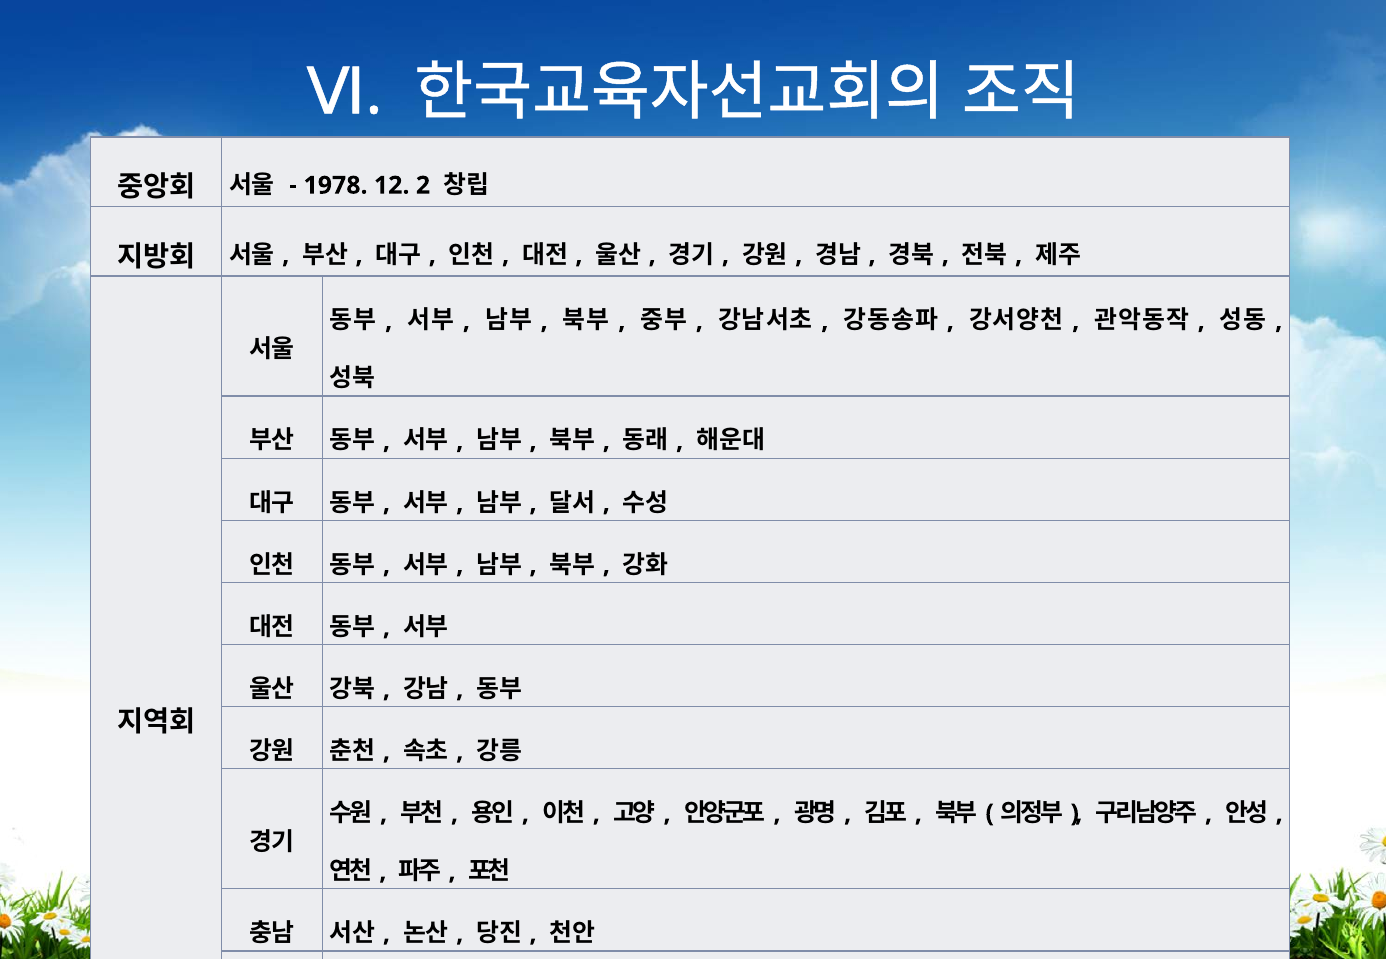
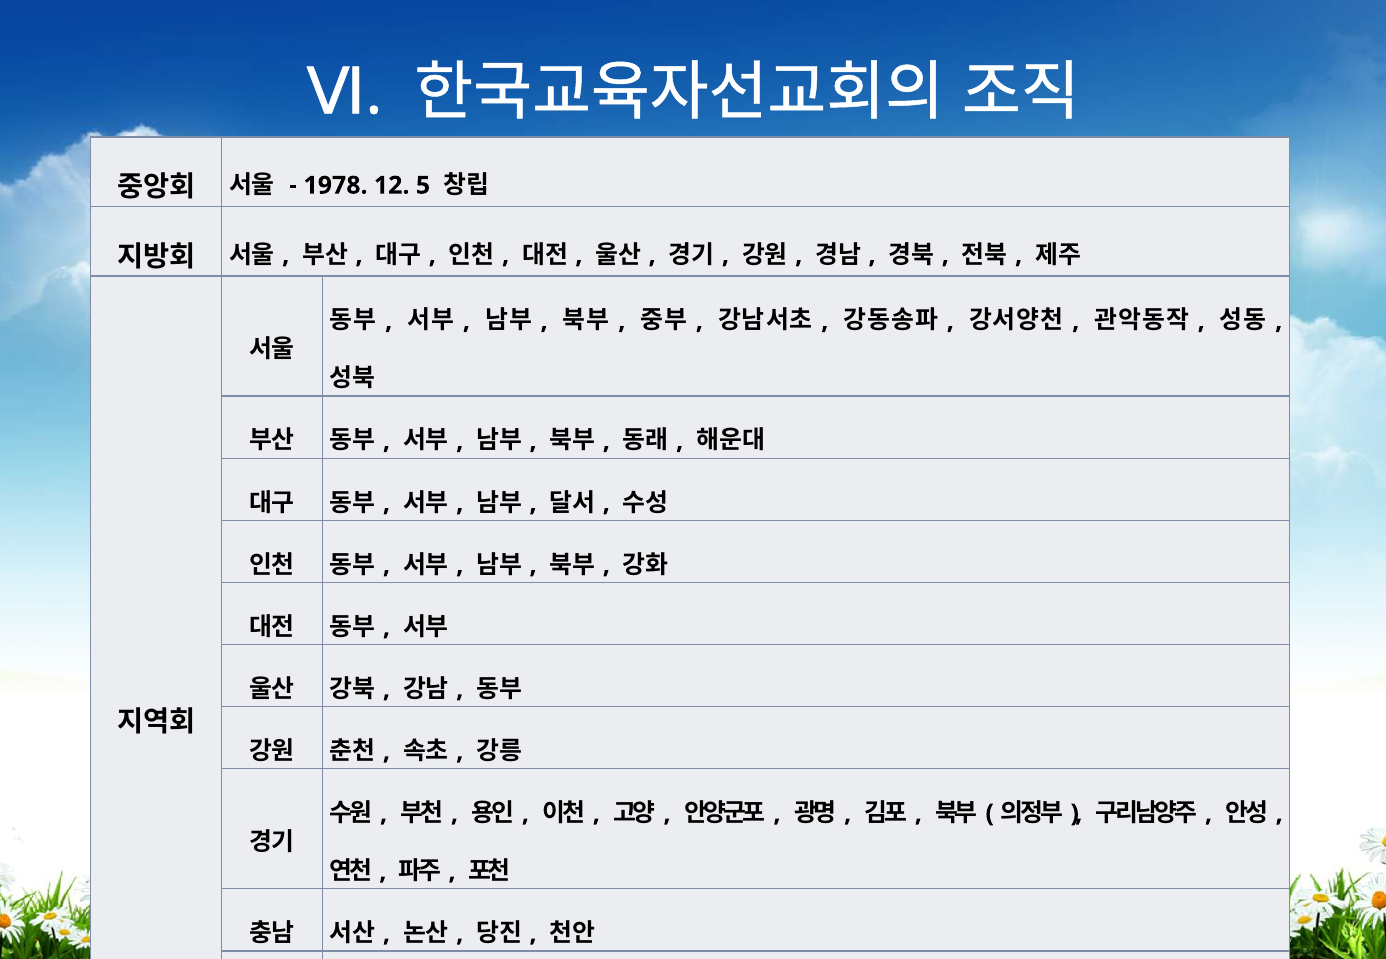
2: 2 -> 5 (423, 186)
